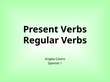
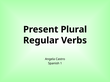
Present Verbs: Verbs -> Plural (74, 30)
